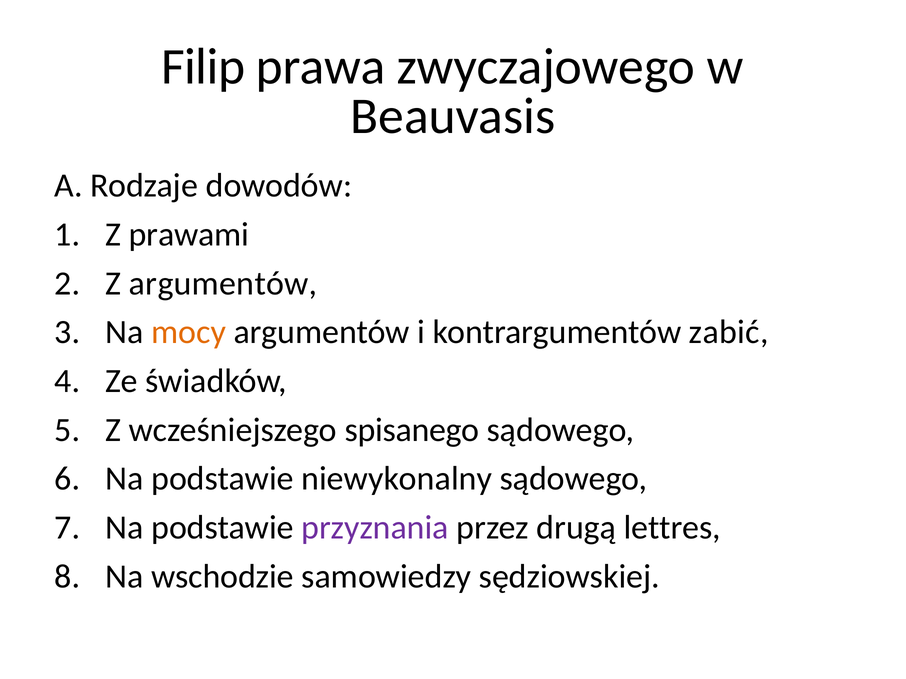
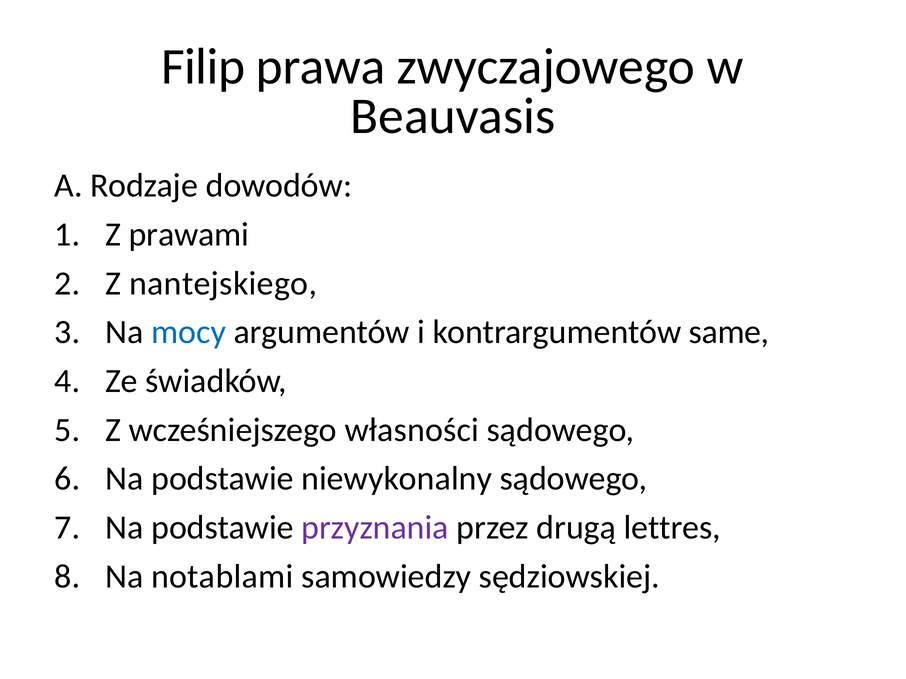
Z argumentów: argumentów -> nantejskiego (223, 284)
mocy colour: orange -> blue (189, 332)
zabić: zabić -> same (729, 332)
spisanego: spisanego -> własności (412, 430)
wschodzie: wschodzie -> notablami (222, 577)
